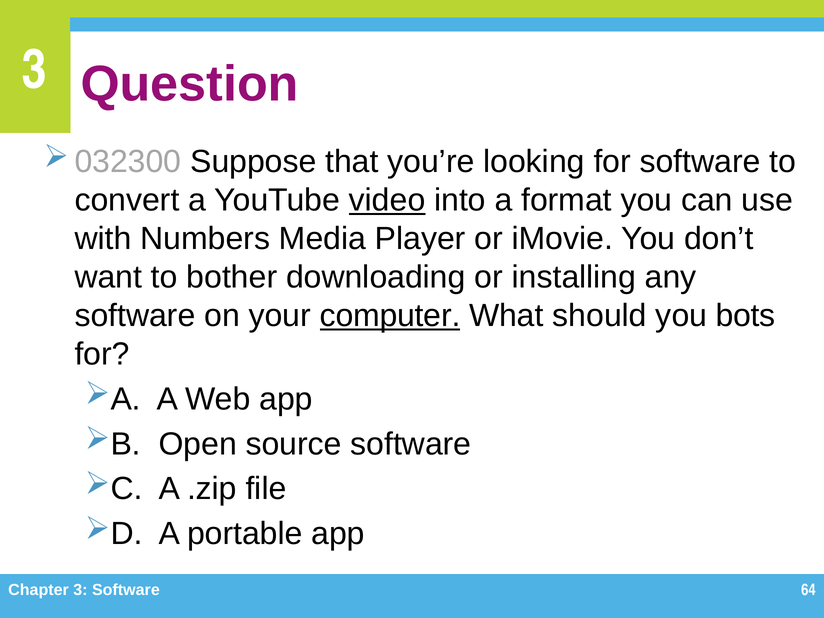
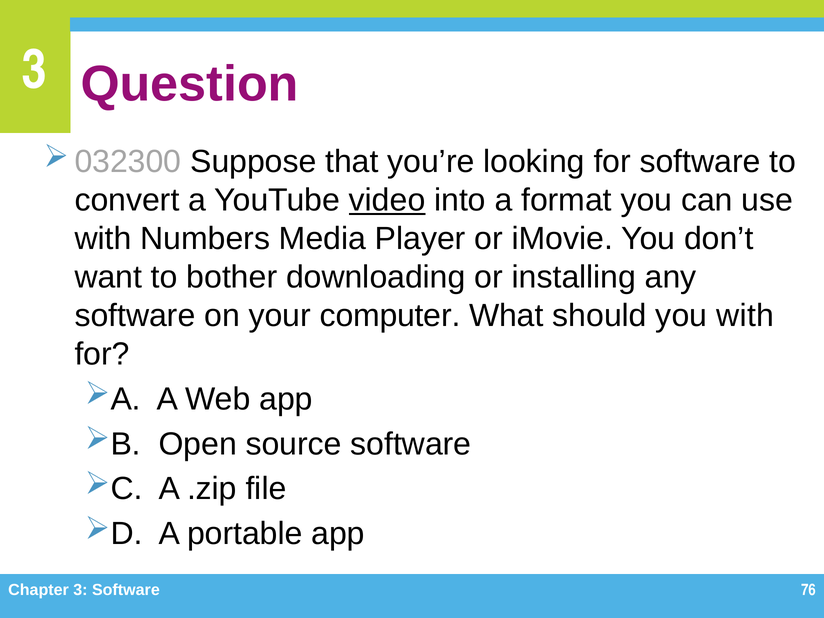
computer underline: present -> none (390, 316)
you bots: bots -> with (745, 316)
64: 64 -> 76 (808, 590)
